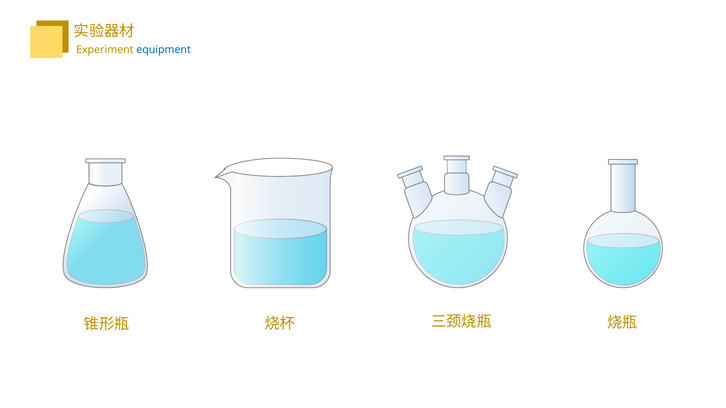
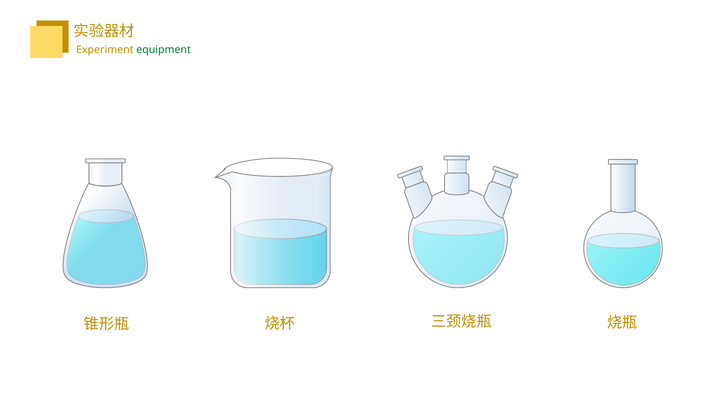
equipment colour: blue -> green (164, 50)
